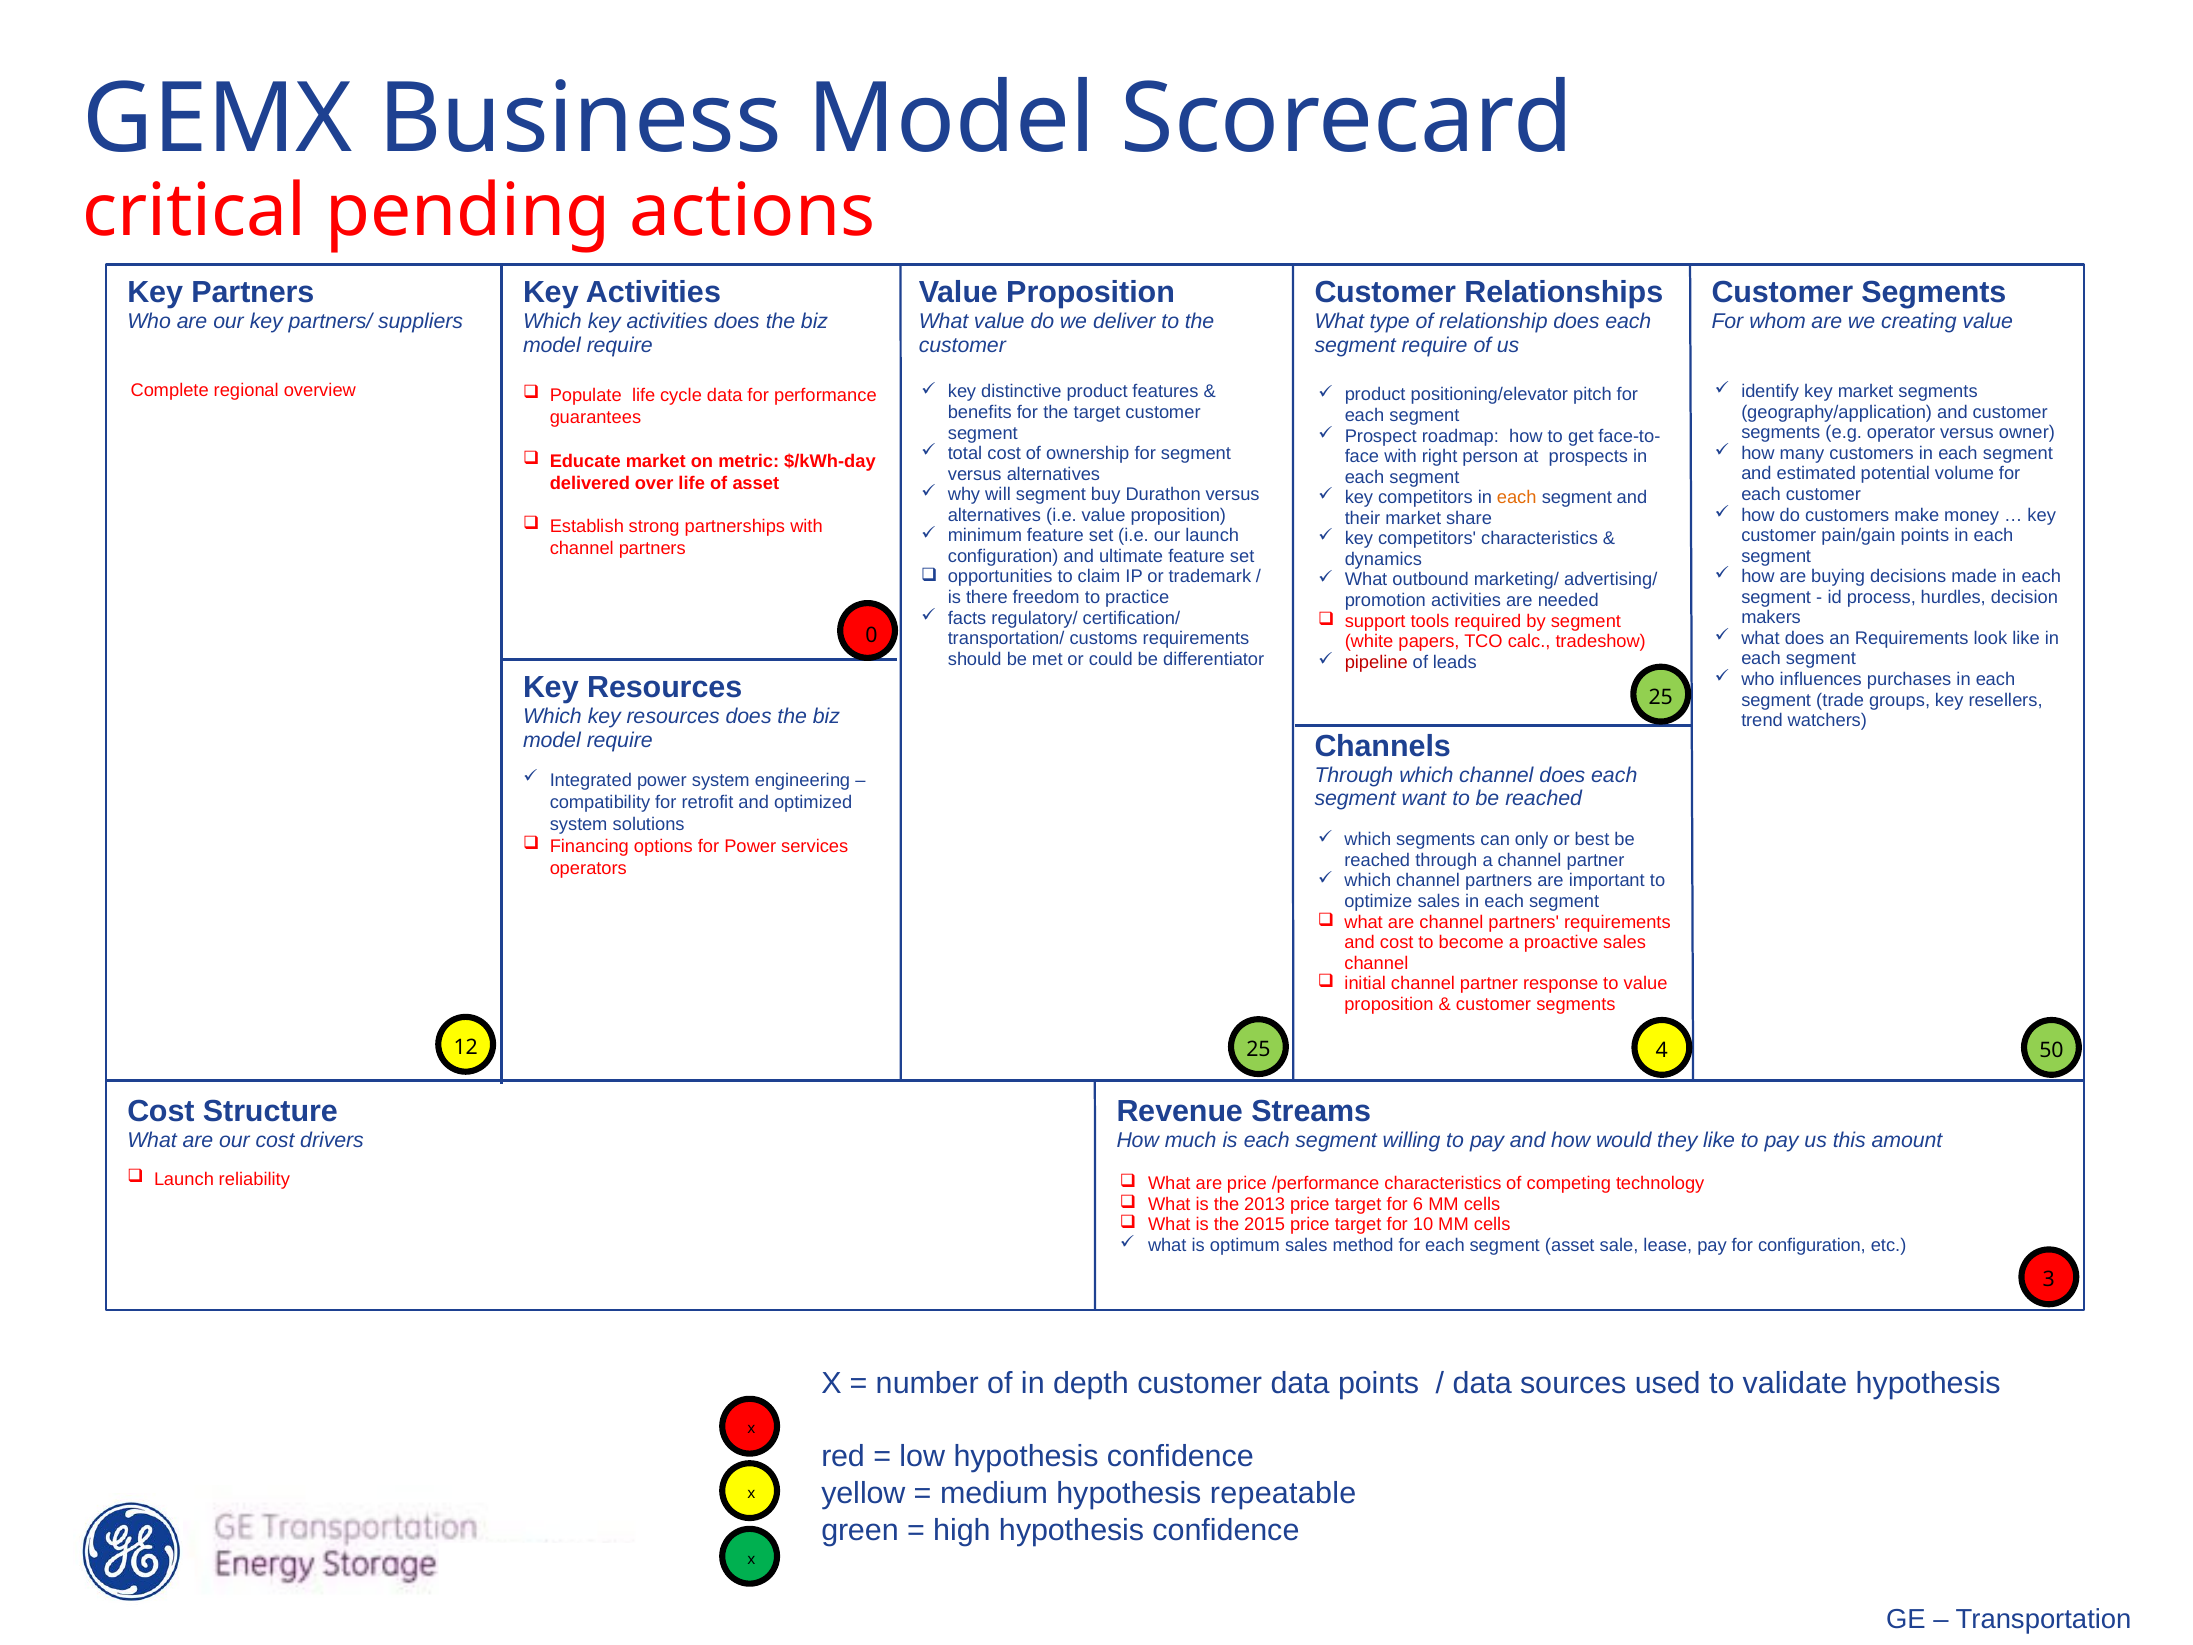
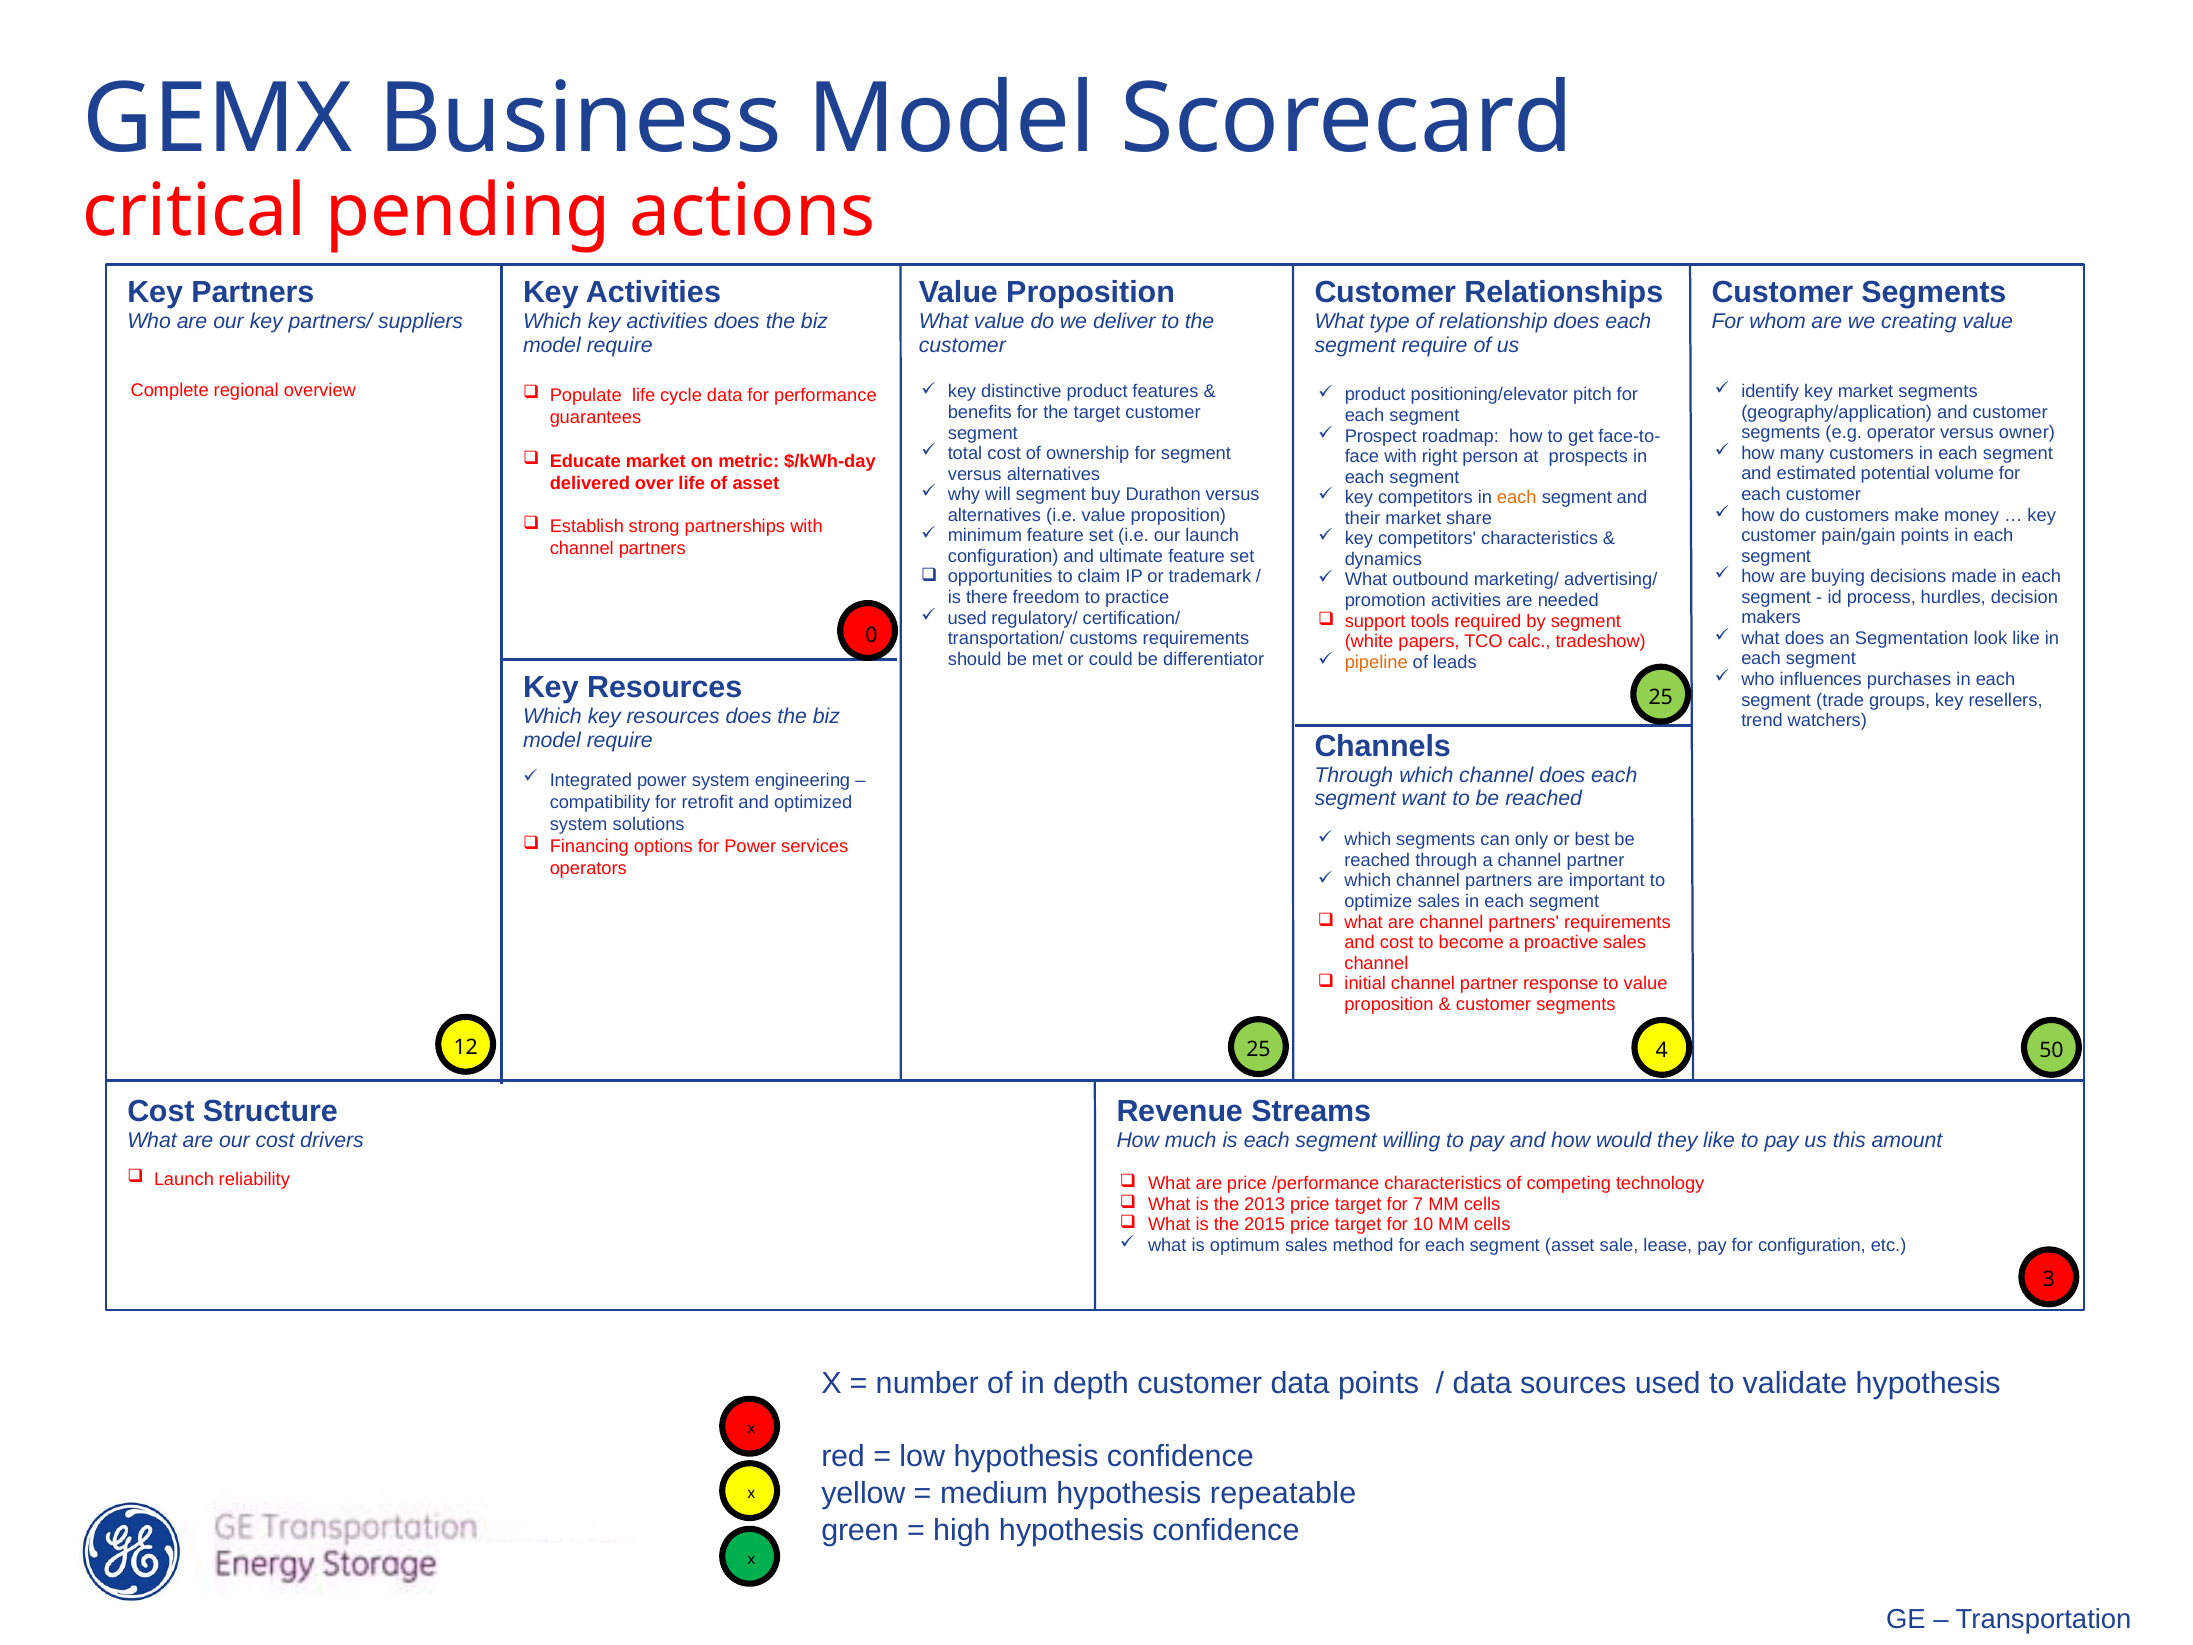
facts: facts -> used (967, 618)
an Requirements: Requirements -> Segmentation (1912, 638)
pipeline colour: red -> orange (1376, 662)
6: 6 -> 7 (1418, 1204)
